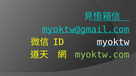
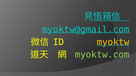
myoktw colour: white -> yellow (113, 42)
